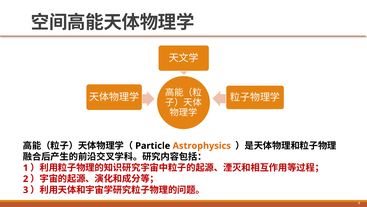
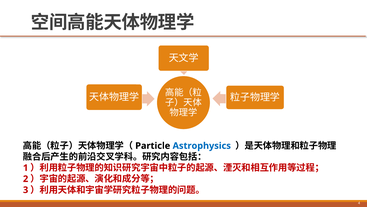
Astrophysics colour: orange -> blue (202, 145)
